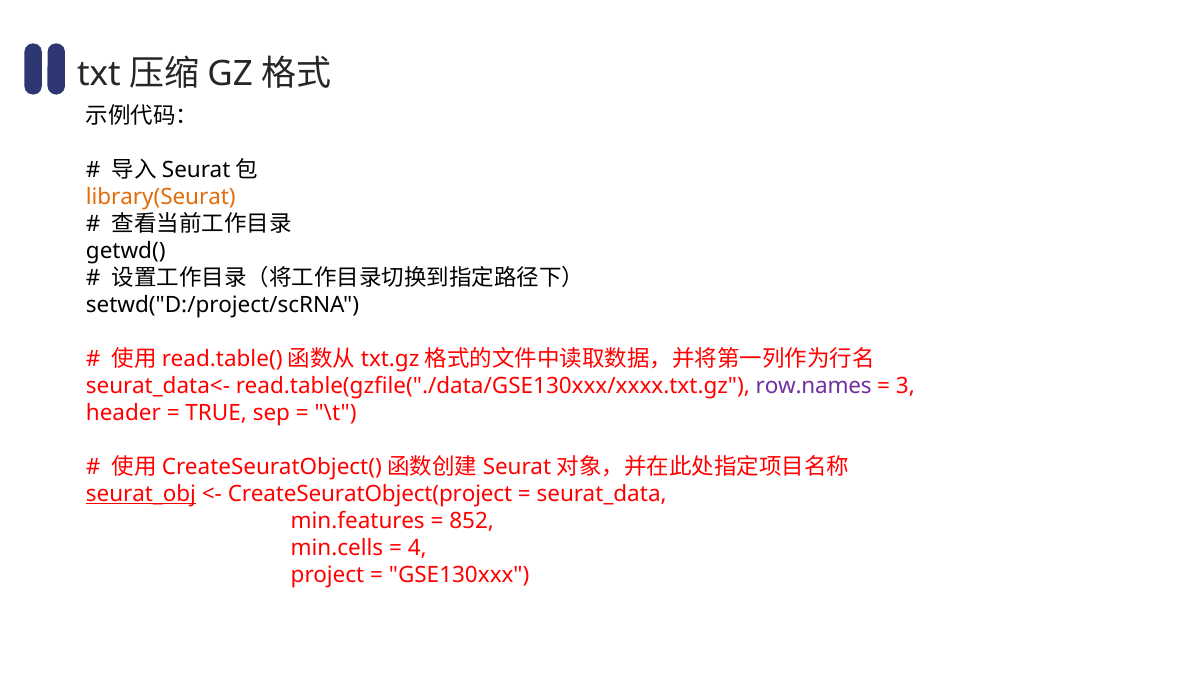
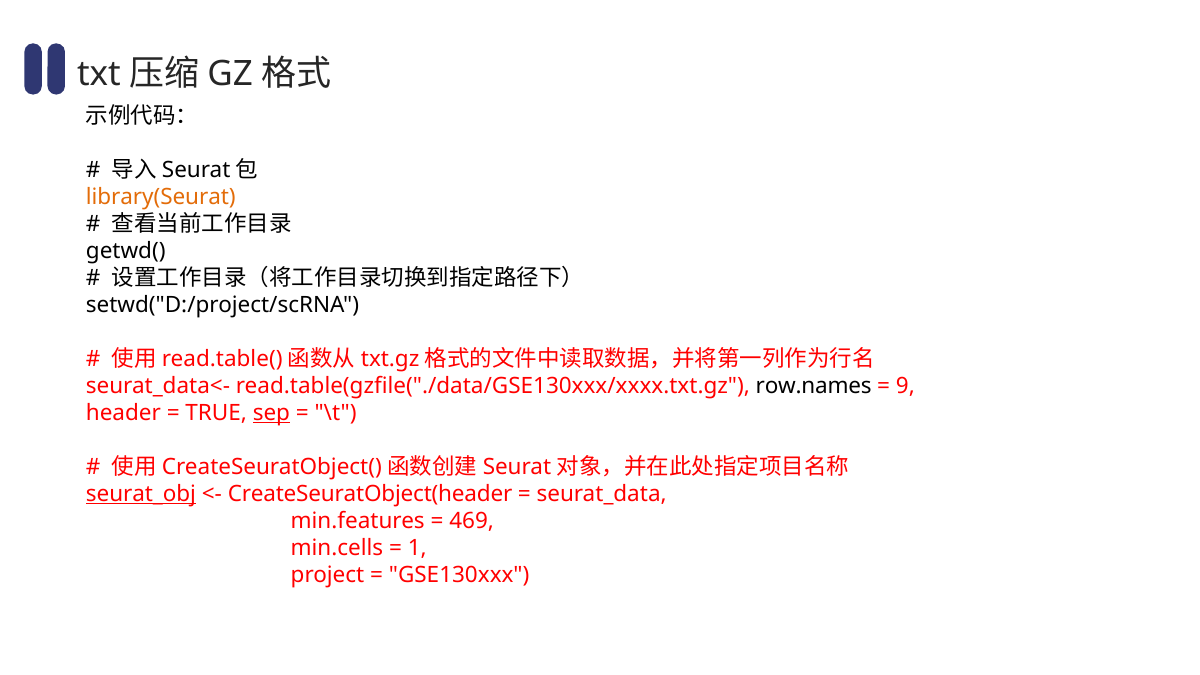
row.names colour: purple -> black (814, 386)
3: 3 -> 9 (905, 386)
sep underline: none -> present (271, 413)
CreateSeuratObject(project: CreateSeuratObject(project -> CreateSeuratObject(header (370, 494)
852: 852 -> 469 (472, 521)
4: 4 -> 1 (417, 548)
